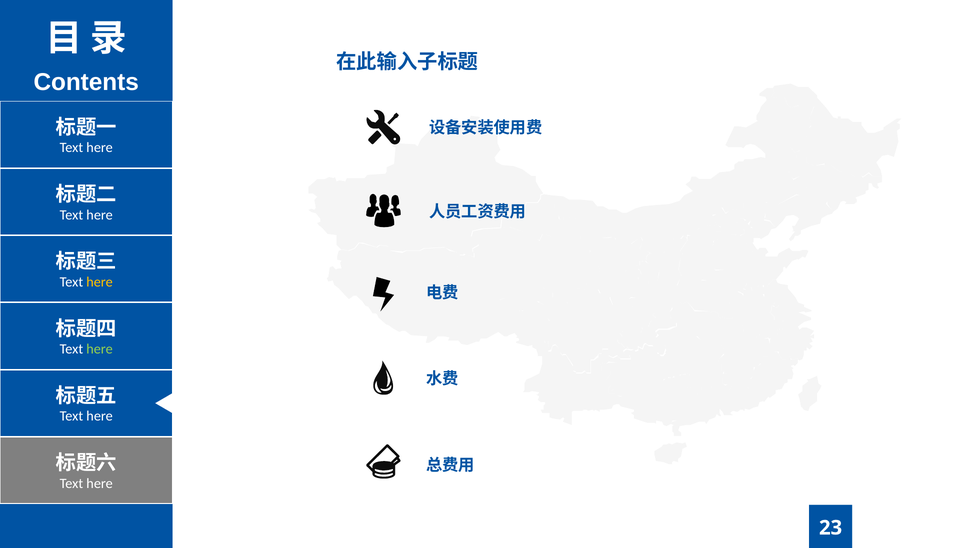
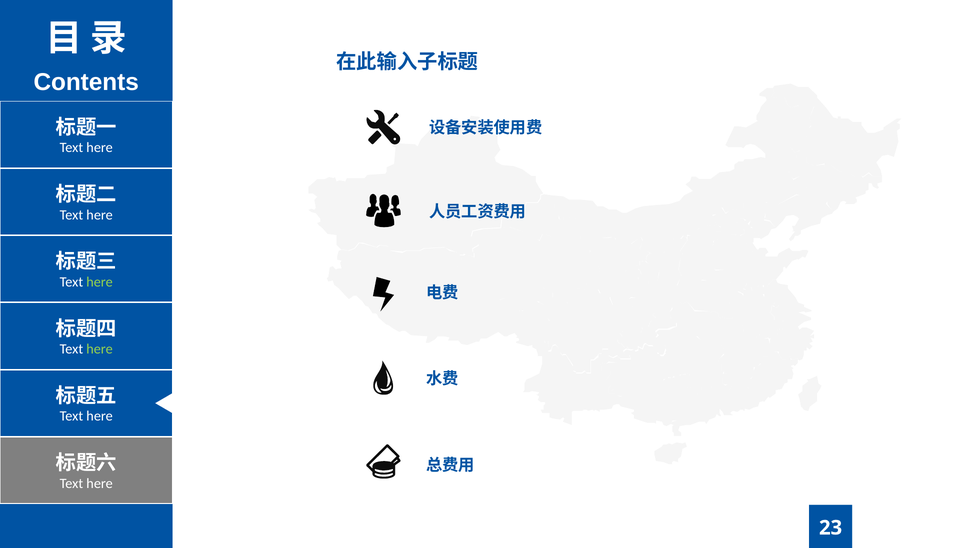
here colour: yellow -> light green (100, 282)
